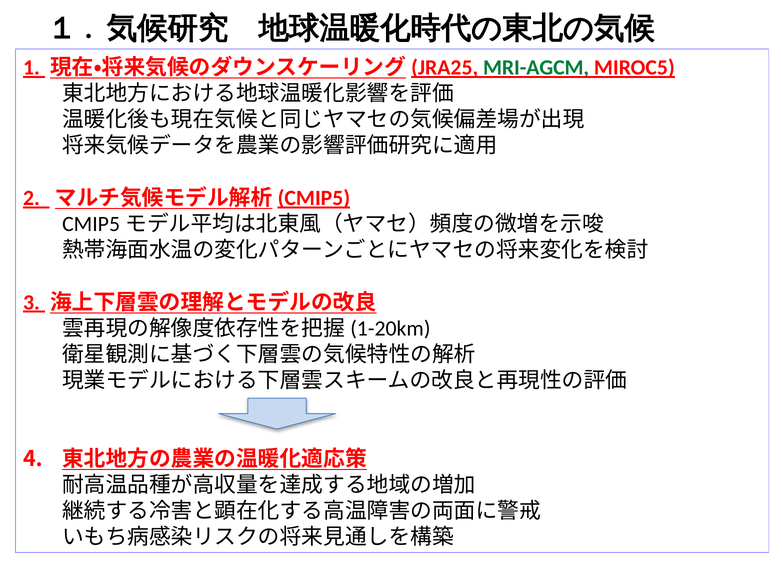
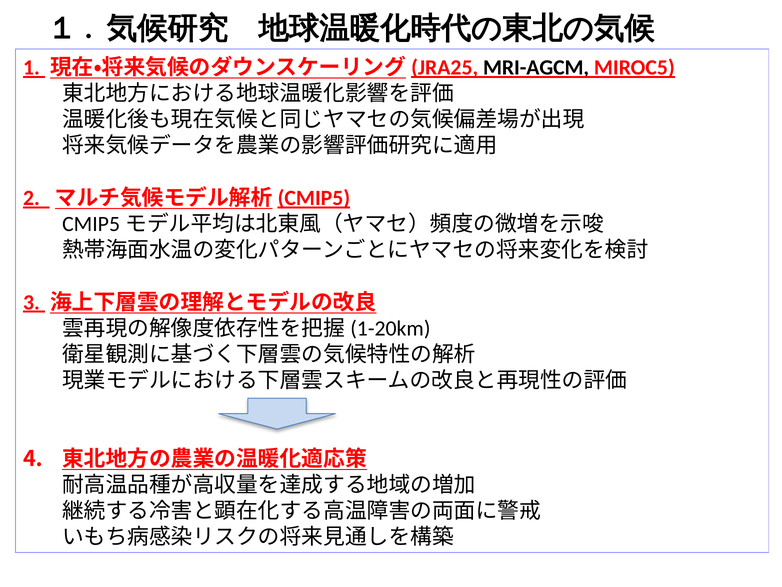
MRI-AGCM colour: green -> black (536, 67)
